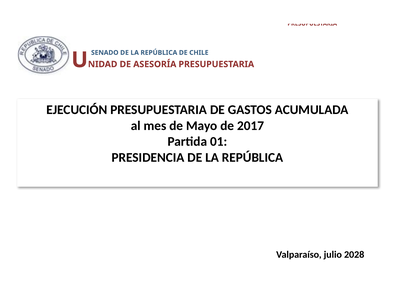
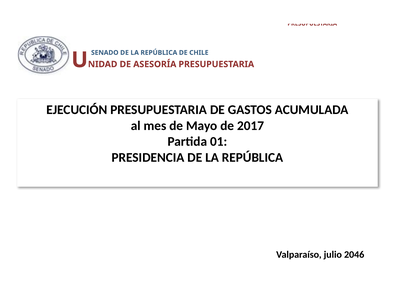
2028: 2028 -> 2046 (354, 255)
